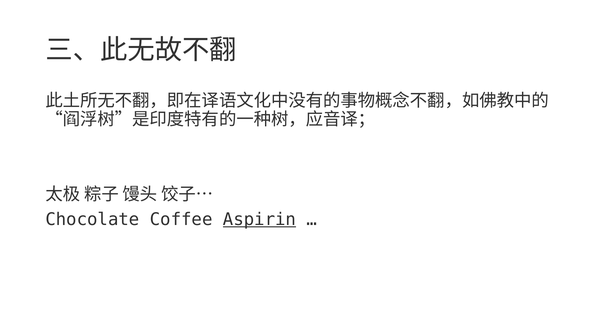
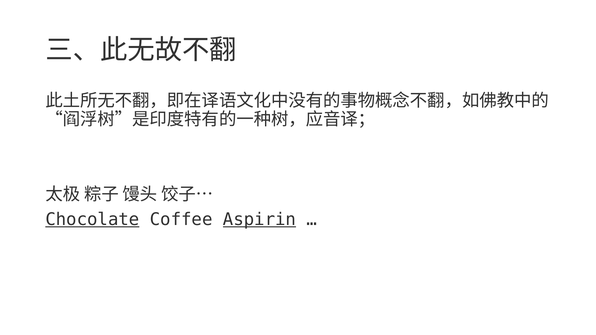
Chocolate underline: none -> present (92, 220)
